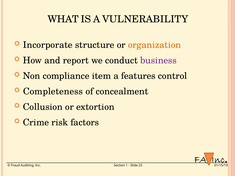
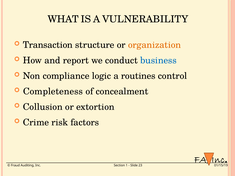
Incorporate: Incorporate -> Transaction (48, 45)
business colour: purple -> blue (158, 60)
item: item -> logic (101, 76)
features: features -> routines (138, 76)
